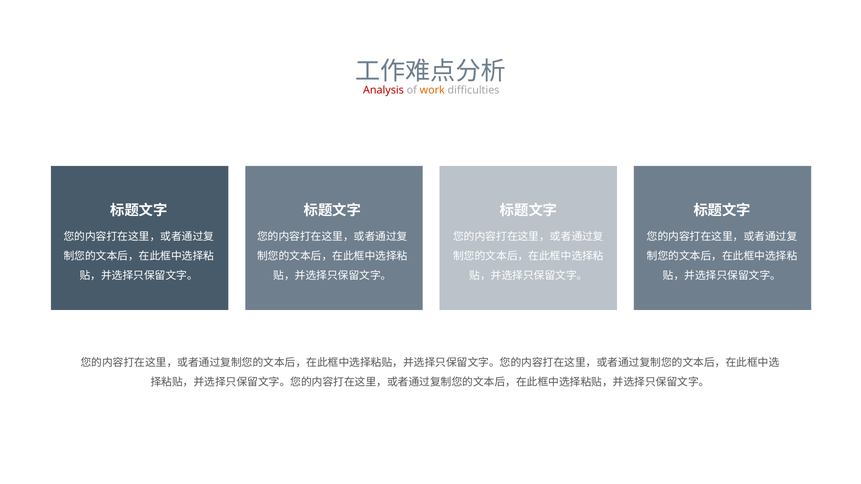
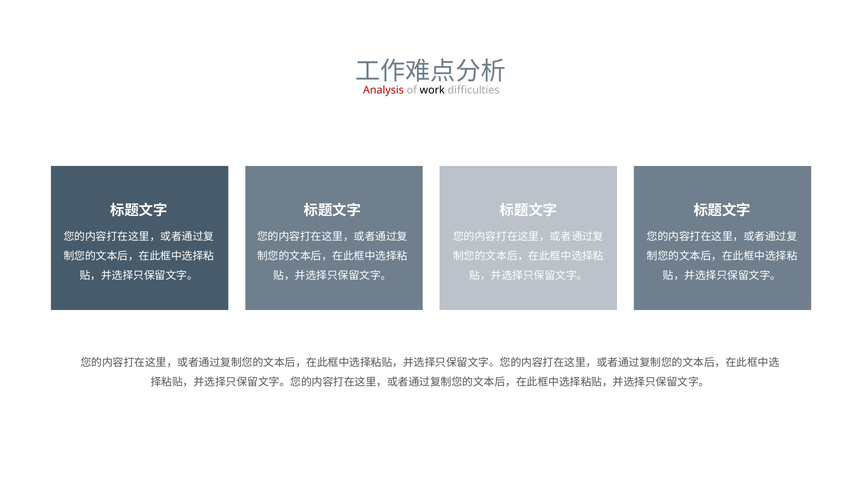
work colour: orange -> black (432, 90)
